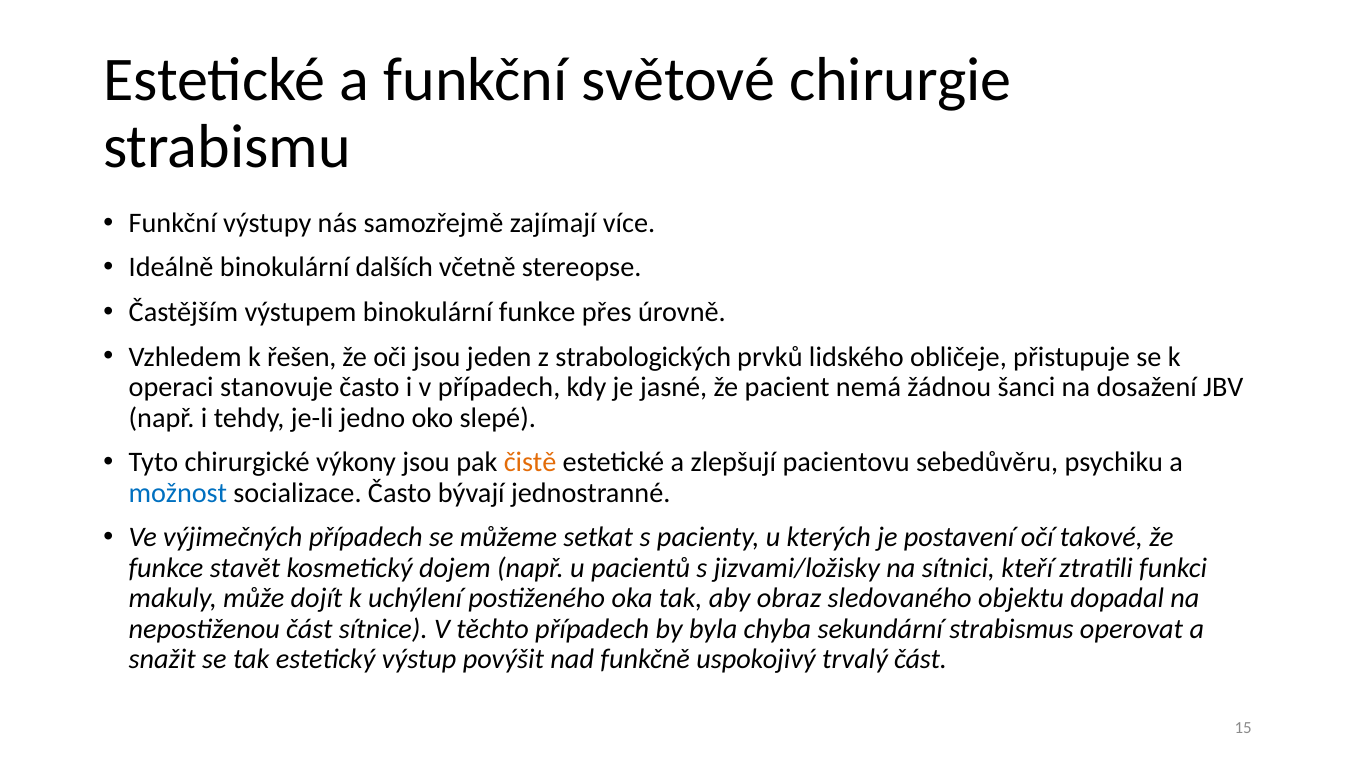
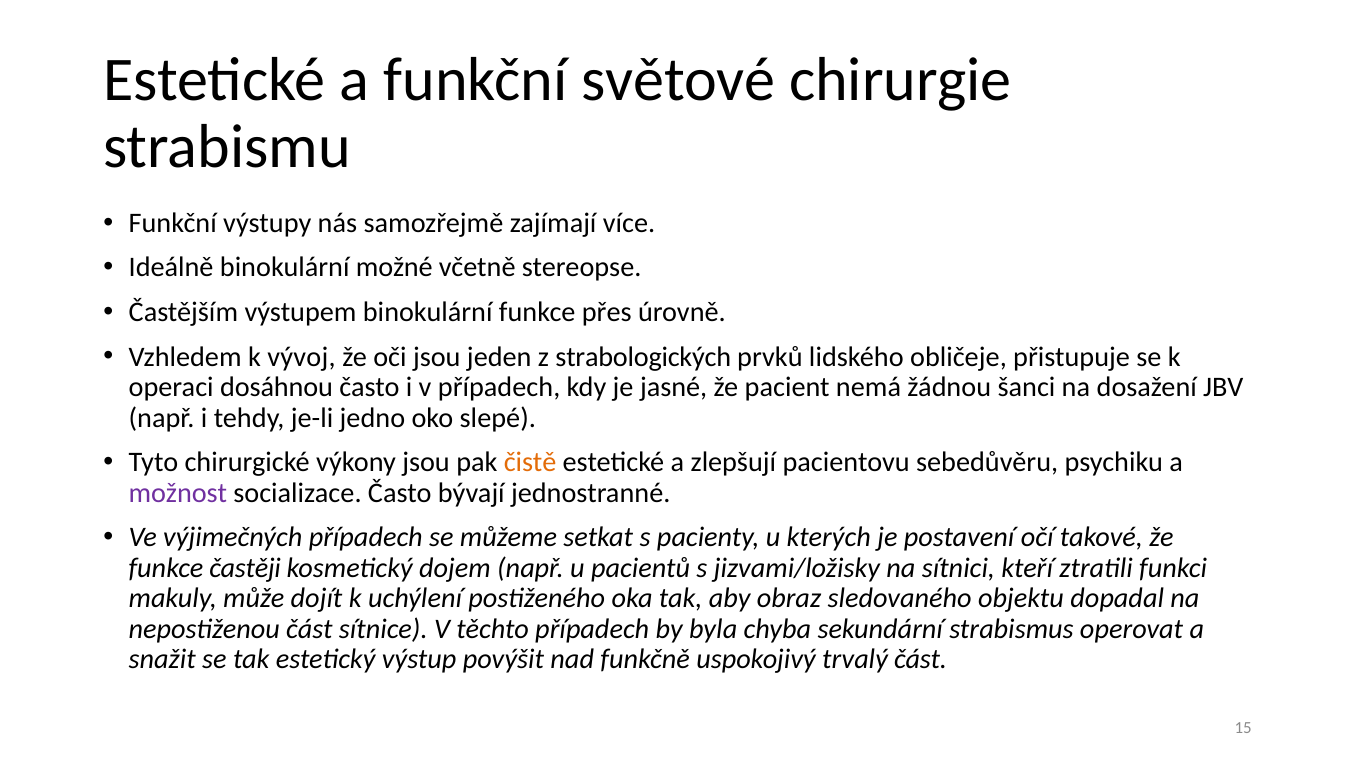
dalších: dalších -> možné (394, 268)
řešen: řešen -> vývoj (301, 357)
stanovuje: stanovuje -> dosáhnou (277, 387)
možnost colour: blue -> purple (178, 493)
stavět: stavět -> častěji (245, 568)
